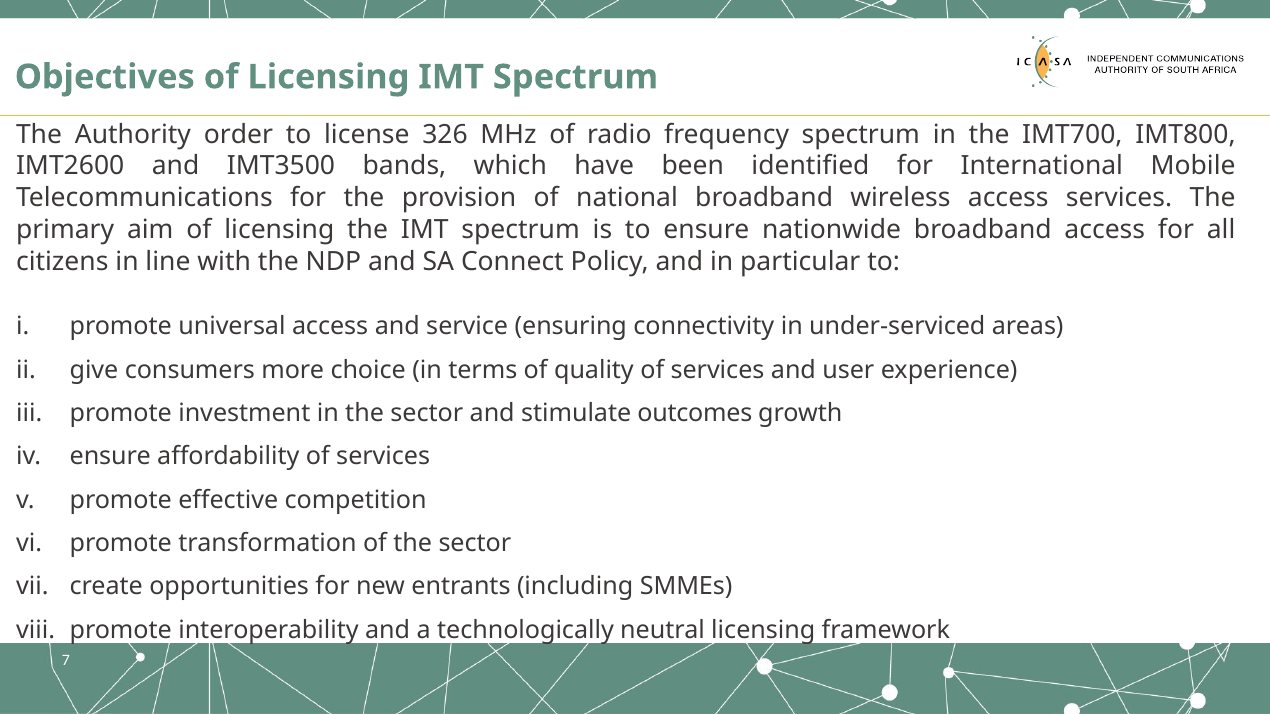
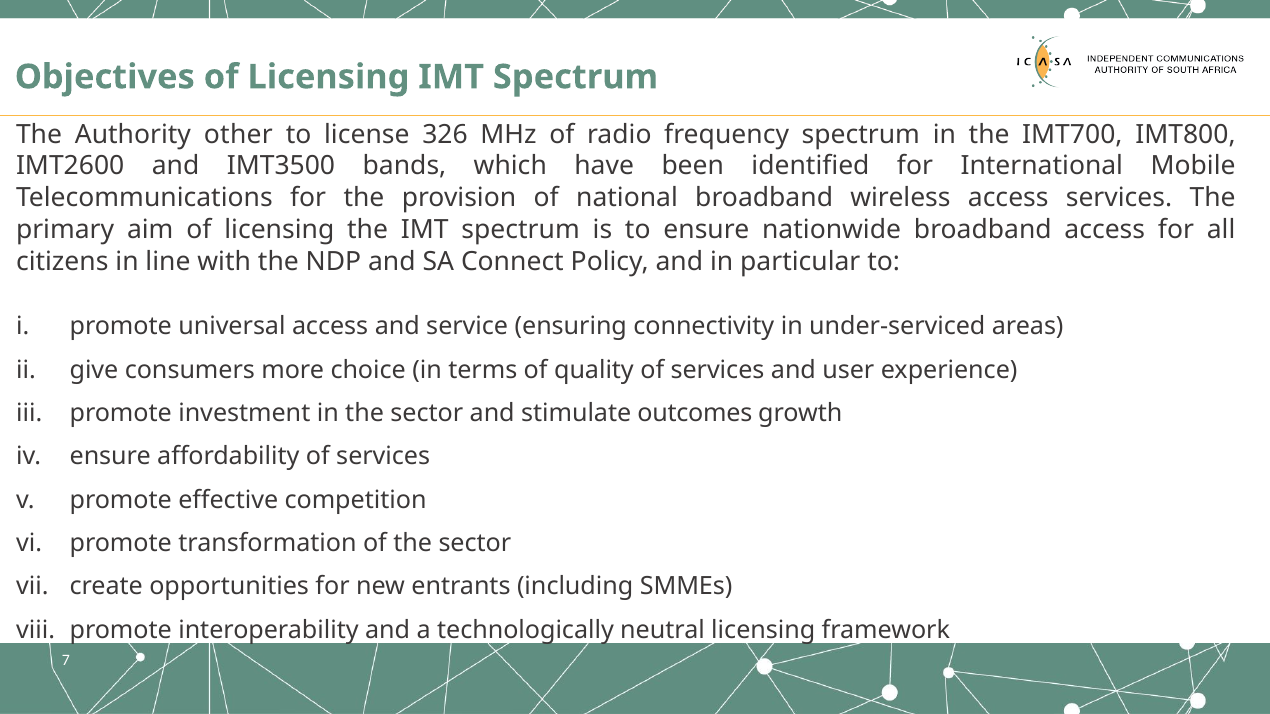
order: order -> other (238, 134)
